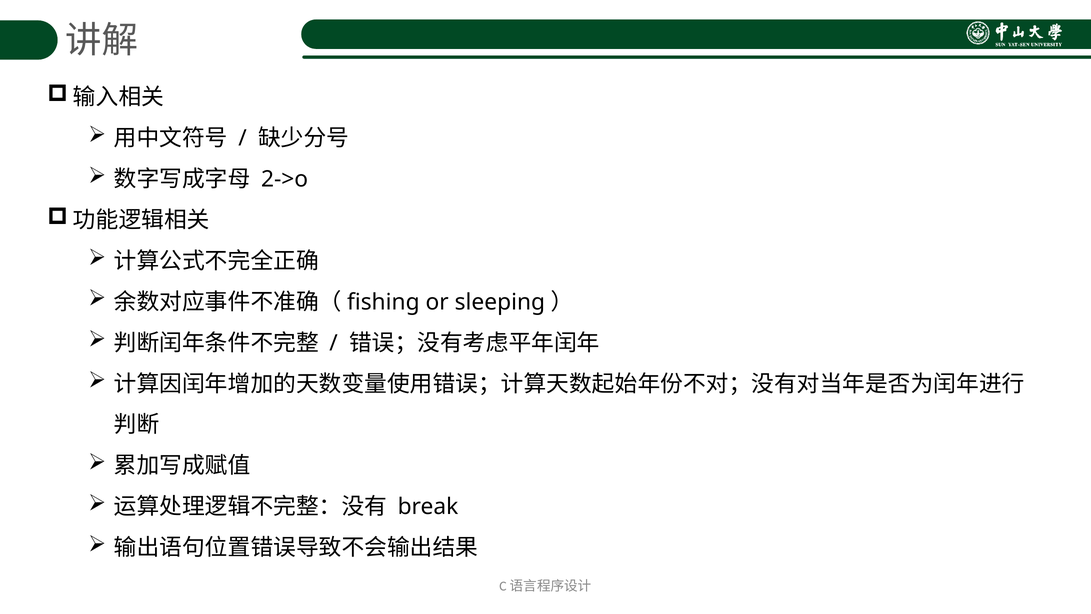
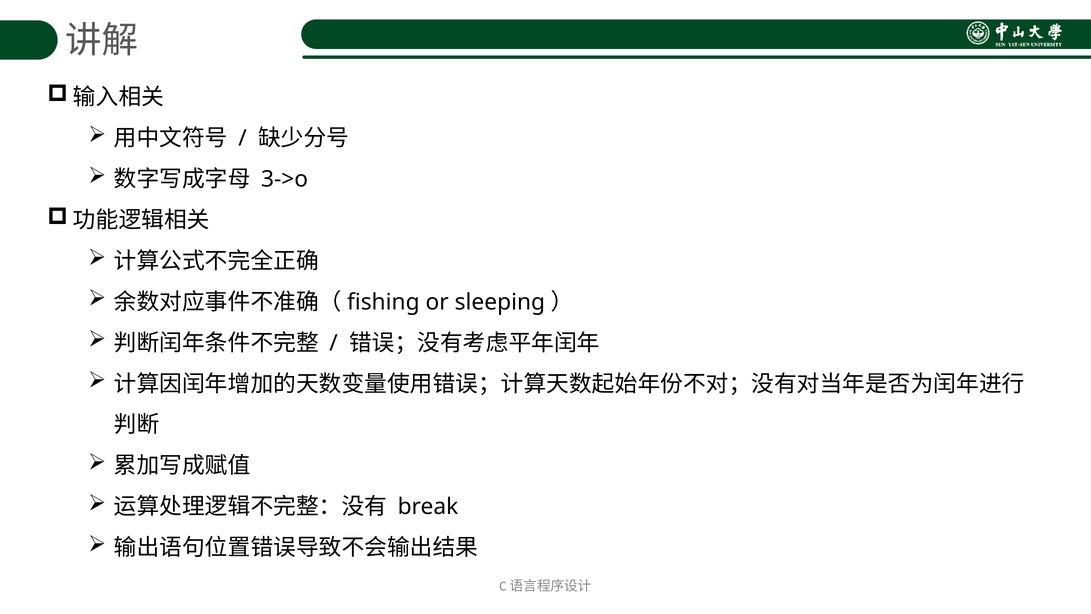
2->o: 2->o -> 3->o (285, 179)
